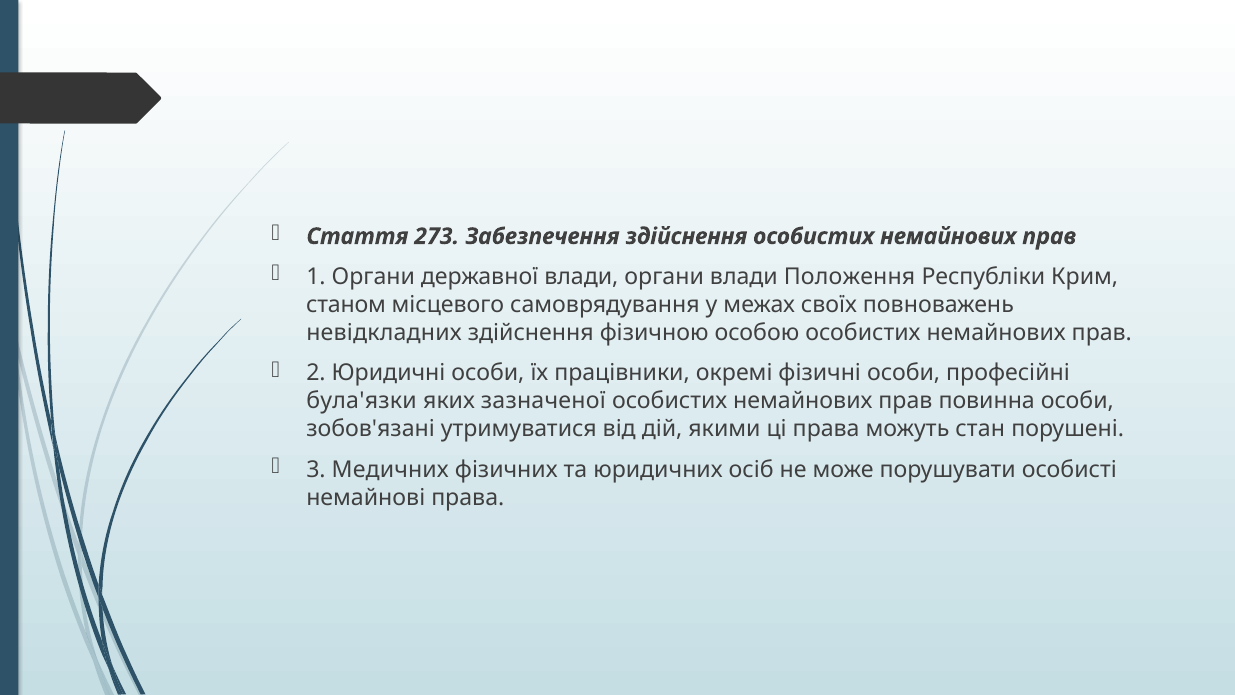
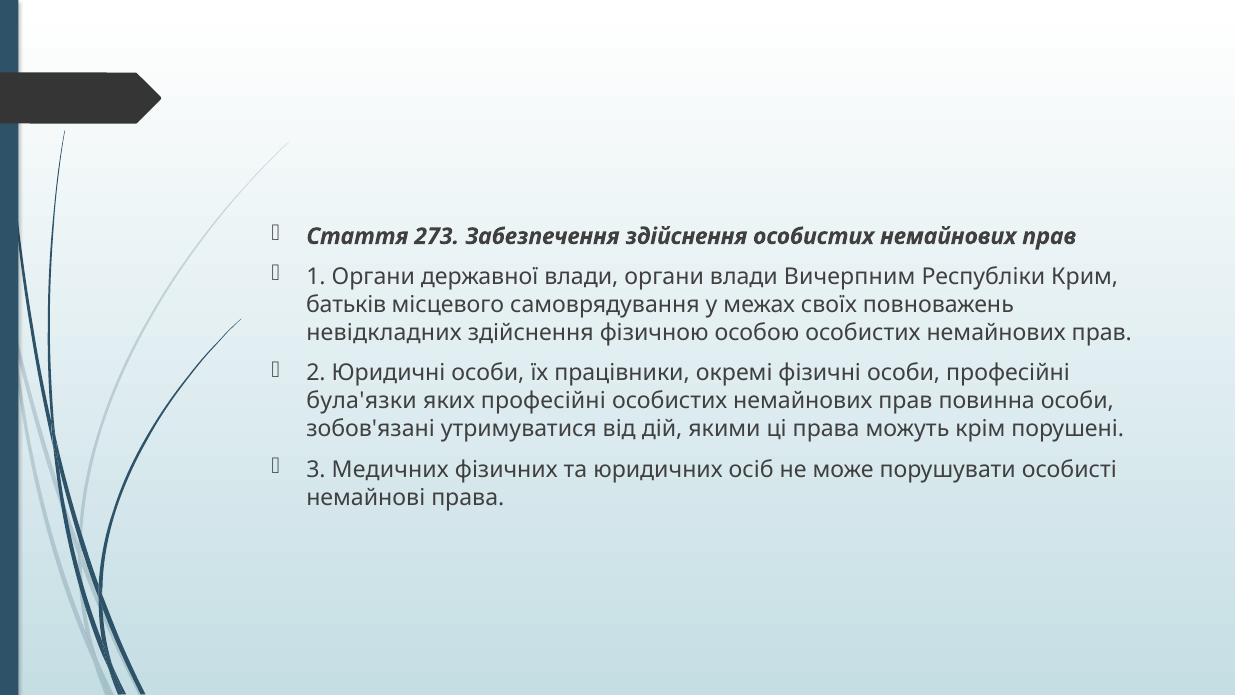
Положення: Положення -> Вичерпним (850, 277)
станом: станом -> батьків (346, 305)
яких зазначеної: зазначеної -> професійні (543, 401)
стан: стан -> крім (980, 429)
